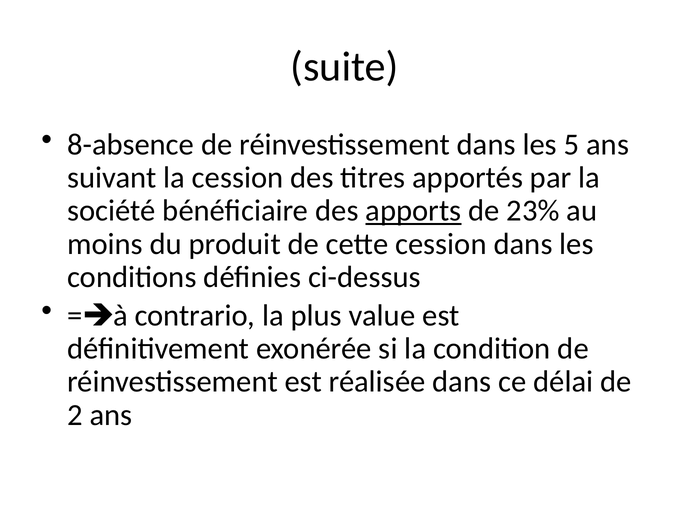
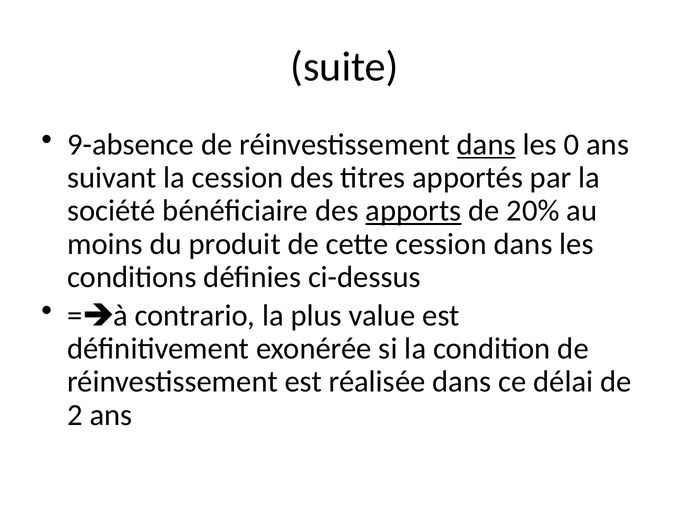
8-absence: 8-absence -> 9-absence (131, 145)
dans underline: none -> present (486, 145)
5: 5 -> 0 (572, 145)
23%: 23% -> 20% (533, 211)
